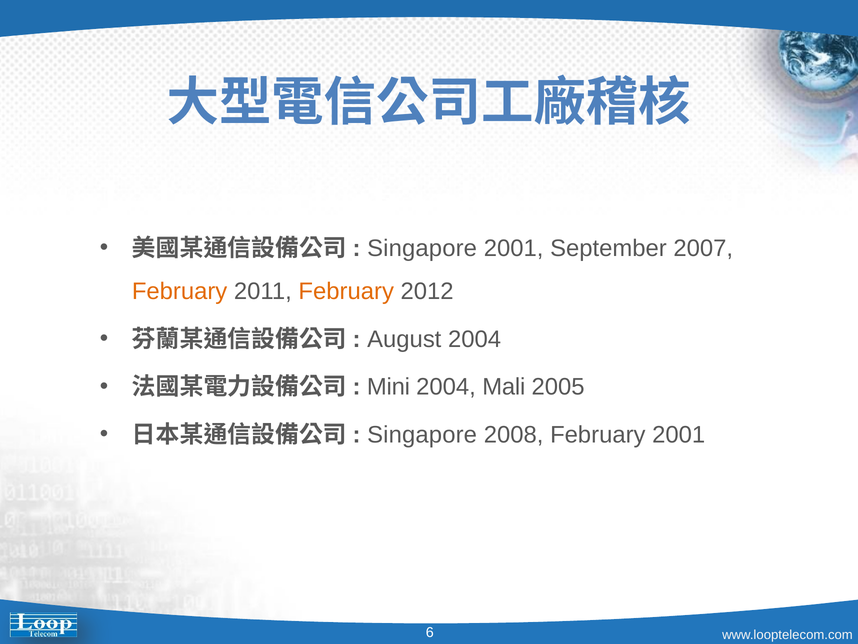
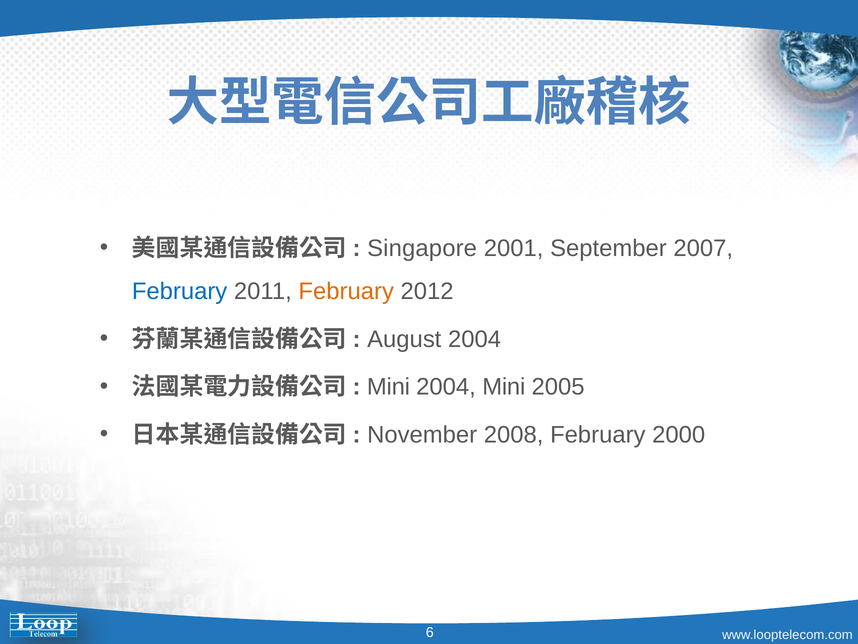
February colour: orange -> blue (180, 291)
2004 Mali: Mali -> Mini (504, 387)
Singapore: Singapore -> November (422, 434)
February 2001: 2001 -> 2000 (679, 434)
